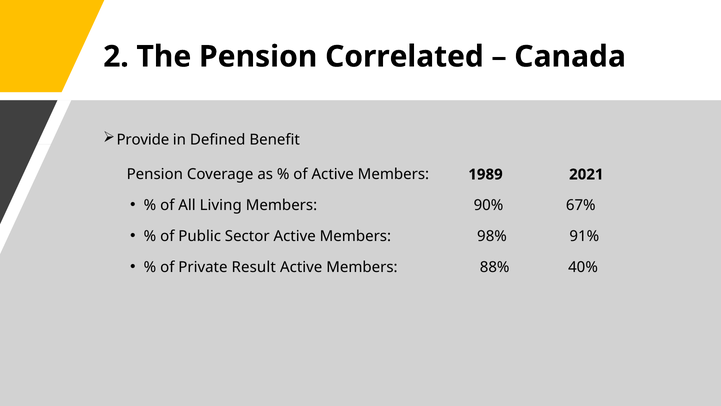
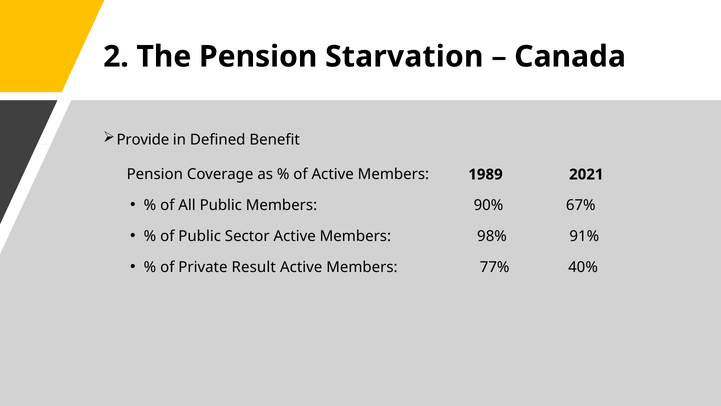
Correlated: Correlated -> Starvation (404, 57)
All Living: Living -> Public (221, 205)
88%: 88% -> 77% (495, 267)
